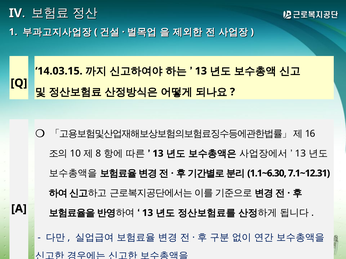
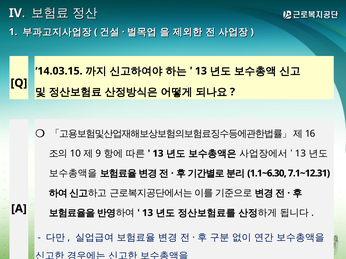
8: 8 -> 9 (98, 154)
